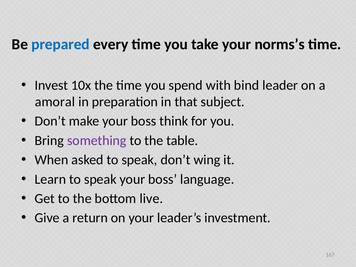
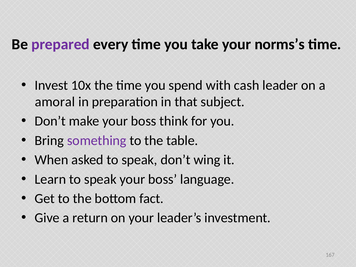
prepared colour: blue -> purple (61, 44)
bind: bind -> cash (247, 85)
live: live -> fact (151, 199)
